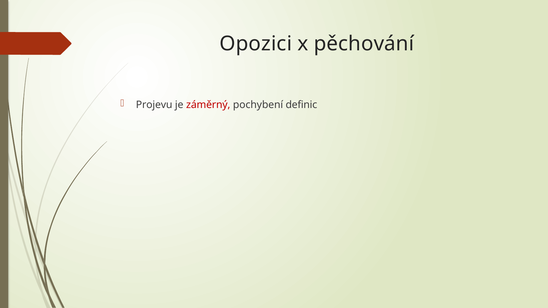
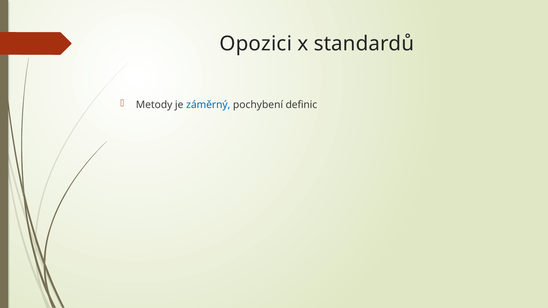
pěchování: pěchování -> standardů (364, 44)
Projevu: Projevu -> Metody (154, 105)
záměrný colour: red -> blue (208, 105)
